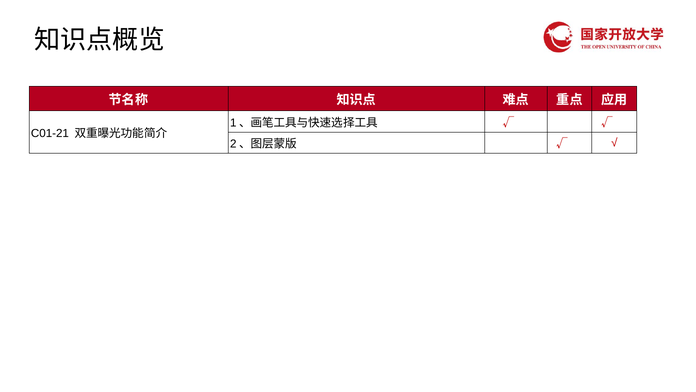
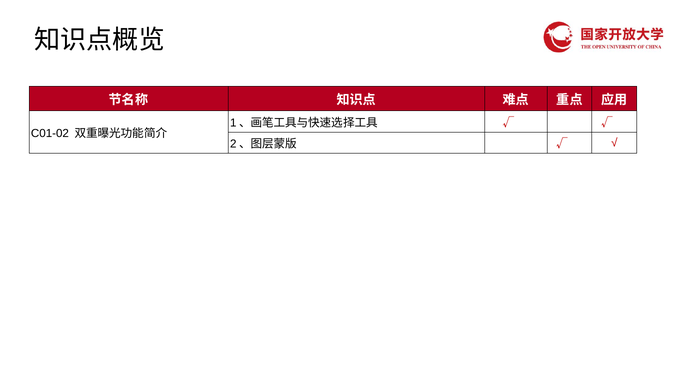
C01-21: C01-21 -> C01-02 (50, 133)
